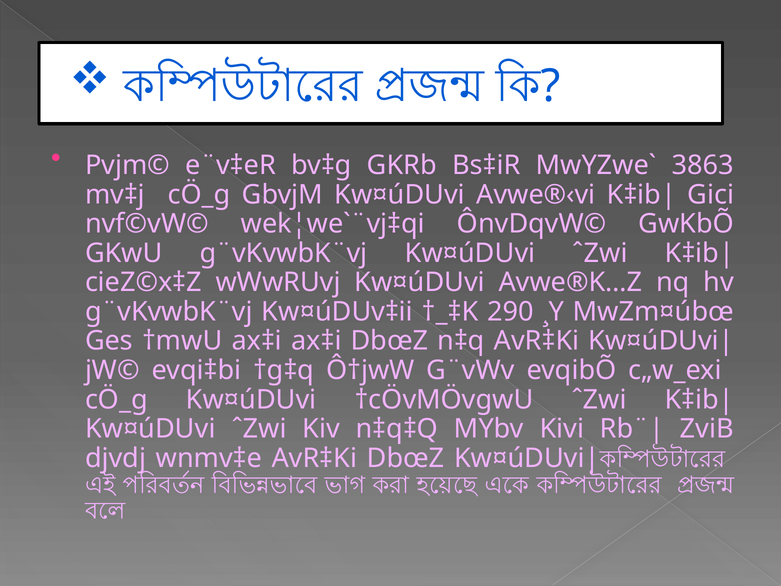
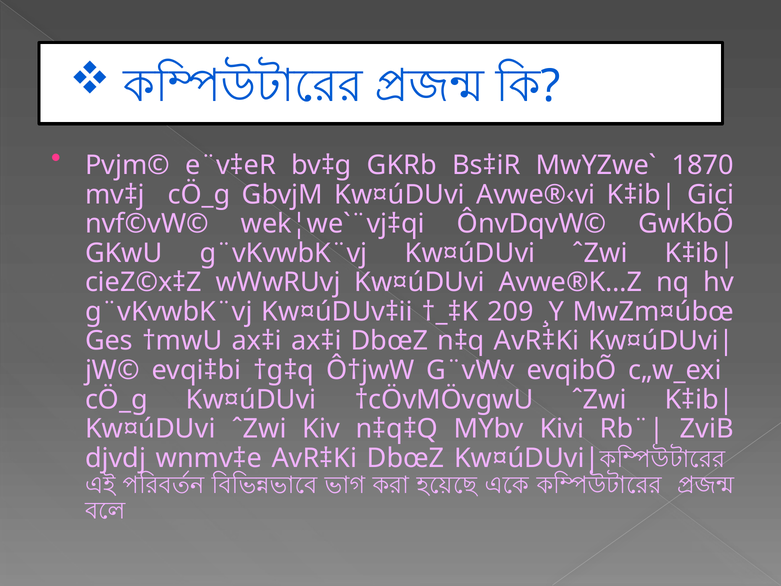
3863: 3863 -> 1870 (703, 165)
290: 290 -> 209 (510, 312)
